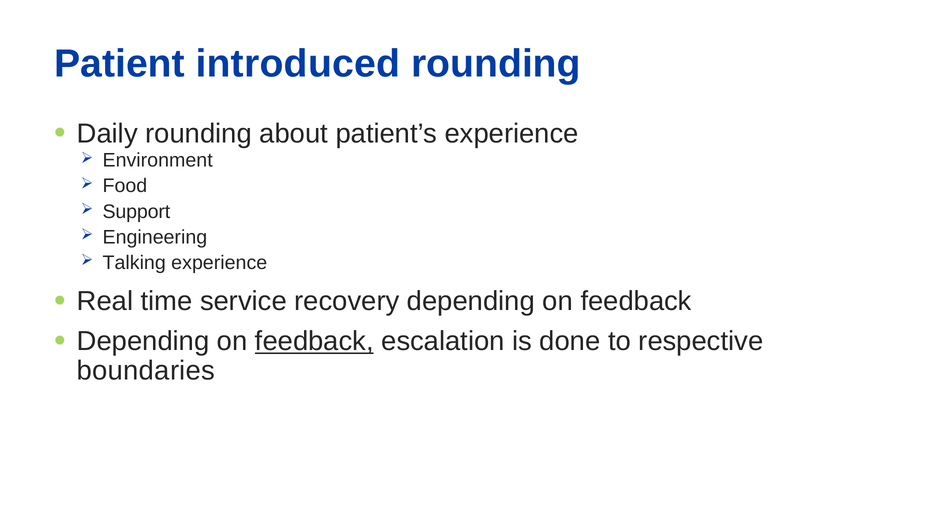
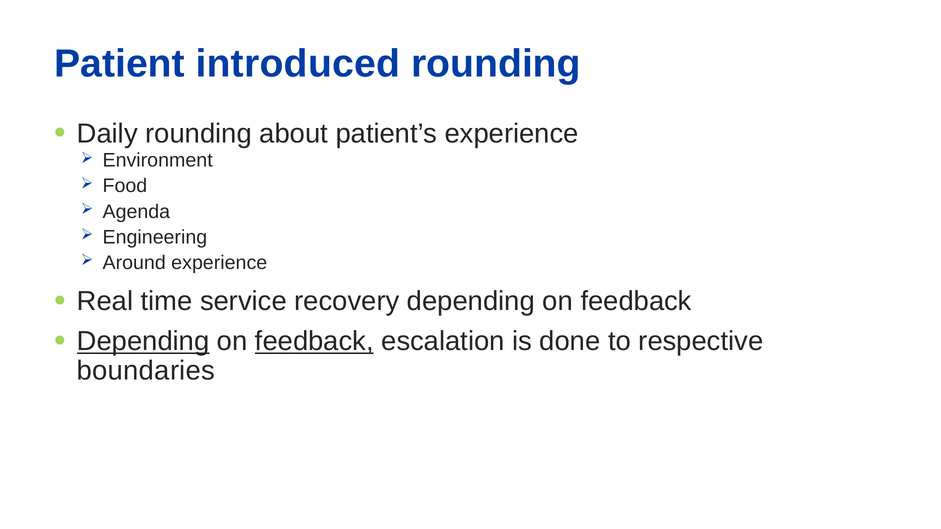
Support: Support -> Agenda (136, 212)
Talking: Talking -> Around (134, 263)
Depending underline: none -> present (143, 341)
